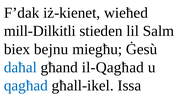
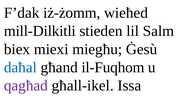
iż-kienet: iż-kienet -> iż-żomm (72, 13)
bejnu: bejnu -> miexi (51, 49)
il-Qagħad: il-Qagħad -> il-Fuqhom (113, 68)
qagħad colour: blue -> purple (26, 86)
